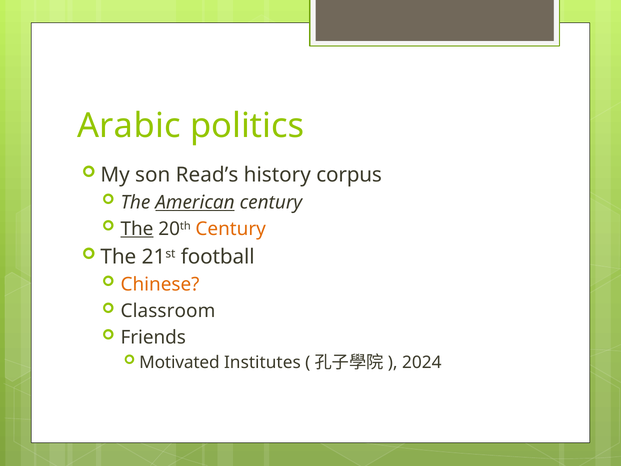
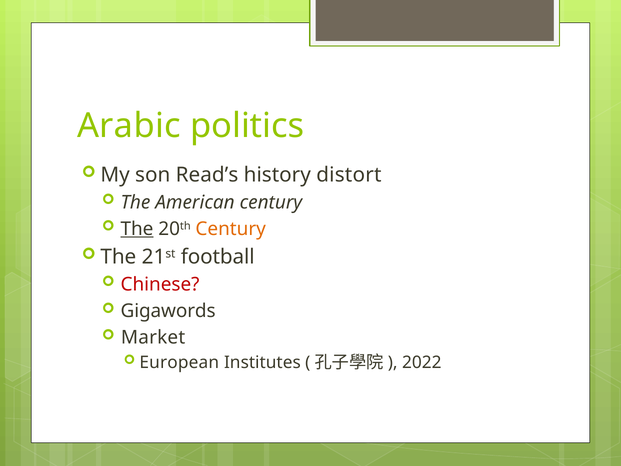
corpus: corpus -> distort (349, 175)
American underline: present -> none (195, 202)
Chinese colour: orange -> red (160, 284)
Classroom: Classroom -> Gigawords (168, 311)
Friends: Friends -> Market (153, 337)
Motivated: Motivated -> European (179, 362)
2024: 2024 -> 2022 (422, 362)
